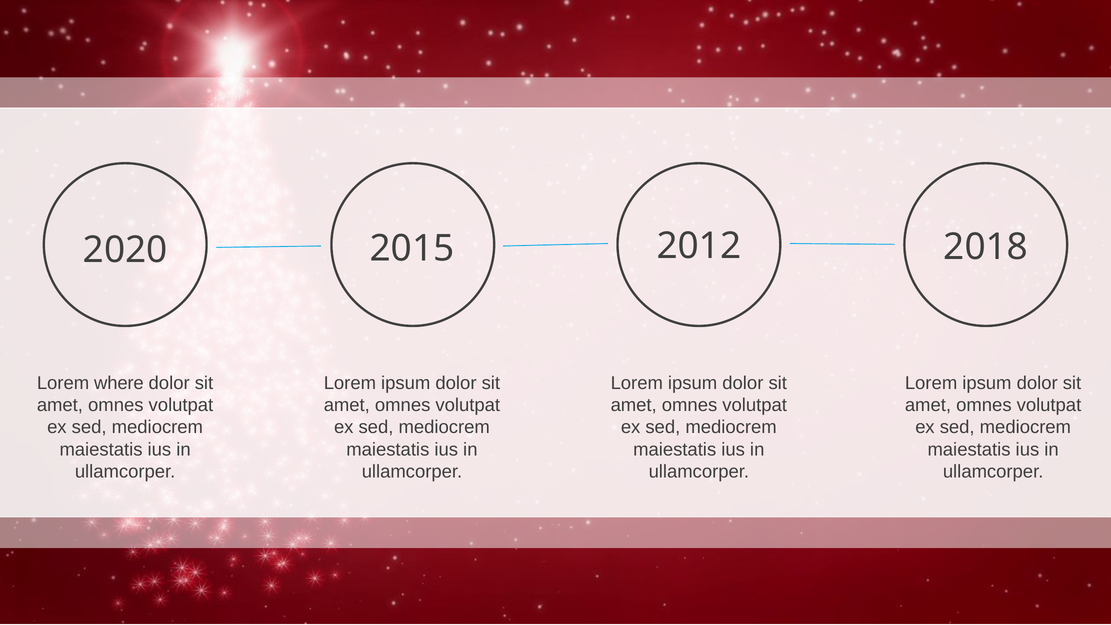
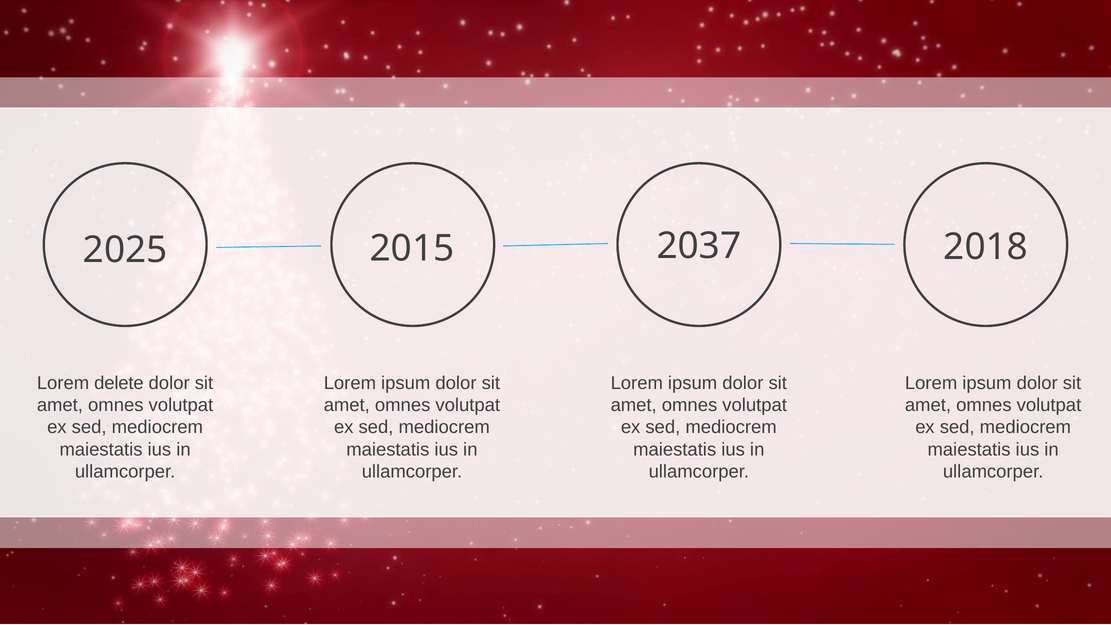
2020: 2020 -> 2025 (125, 250)
2012: 2012 -> 2037 (699, 246)
where: where -> delete (119, 383)
